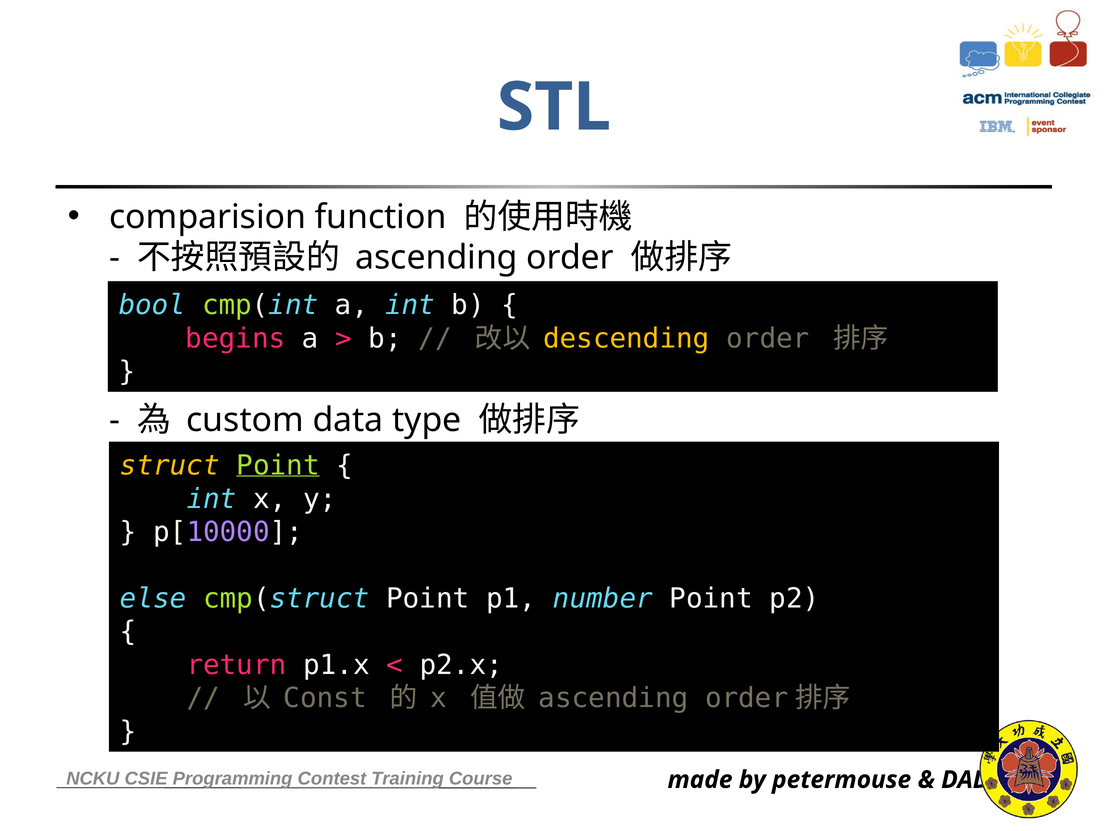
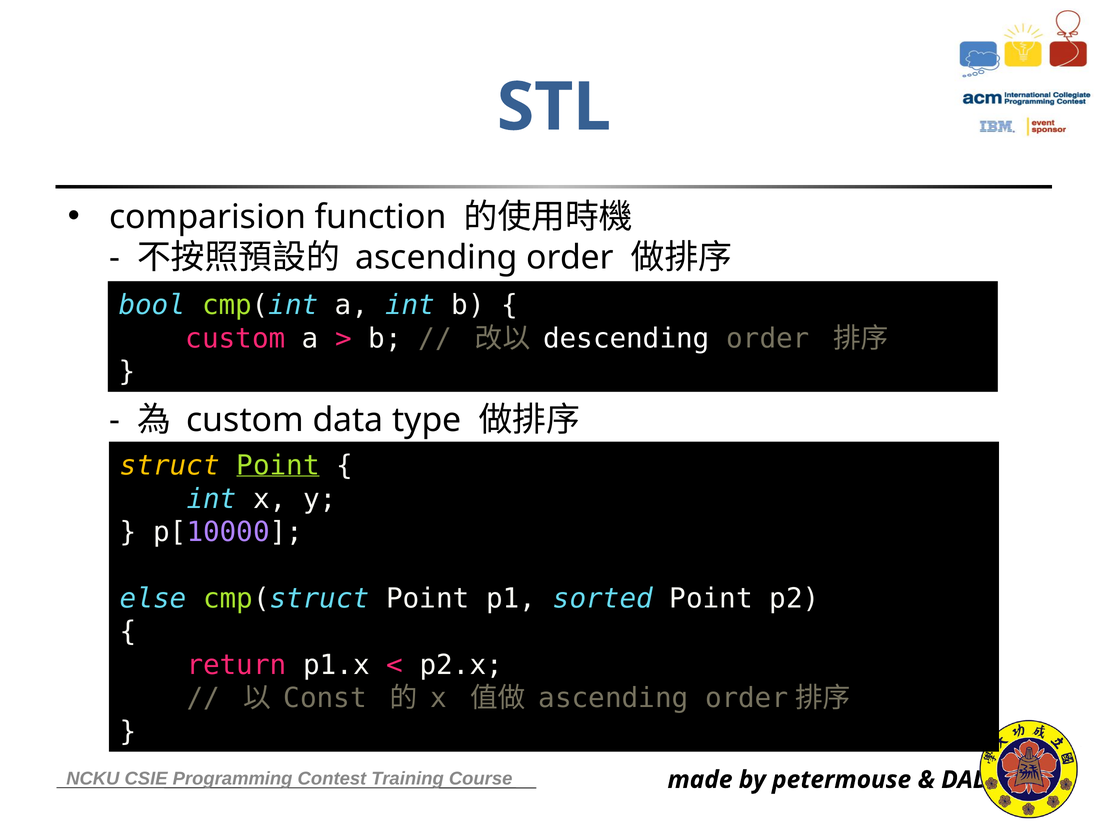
begins: begins -> custom (235, 338)
descending colour: yellow -> white (626, 338)
number: number -> sorted (603, 599)
